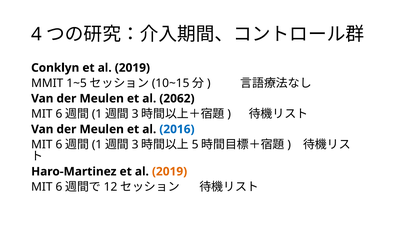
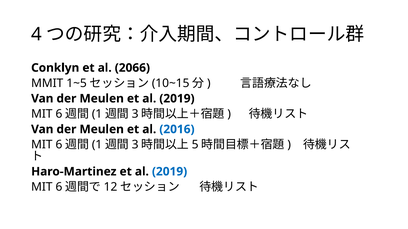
Conklyn et al 2019: 2019 -> 2066 (132, 68)
Meulen et al 2062: 2062 -> 2019 (177, 99)
2019 colour: orange -> blue (170, 172)
